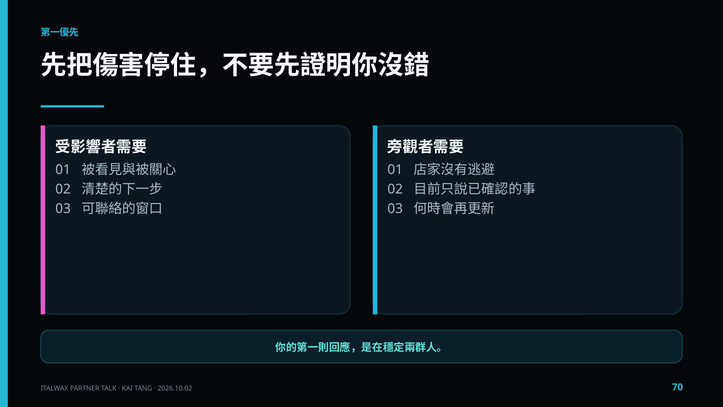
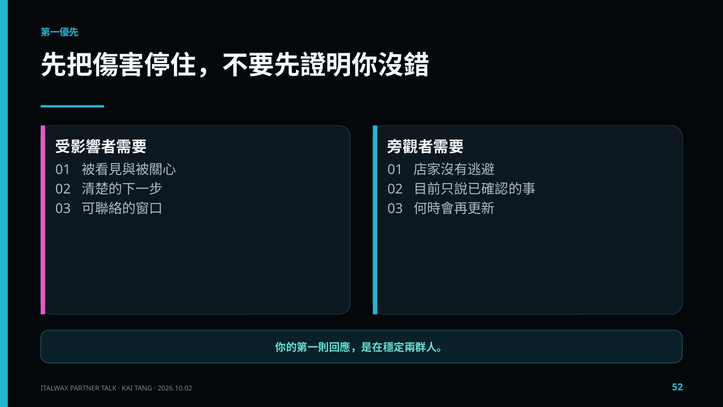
70: 70 -> 52 (677, 387)
